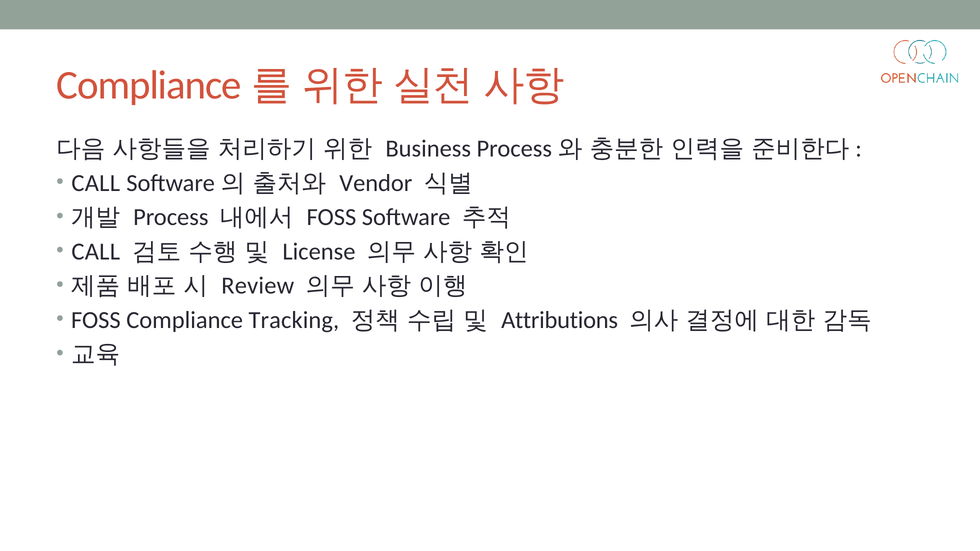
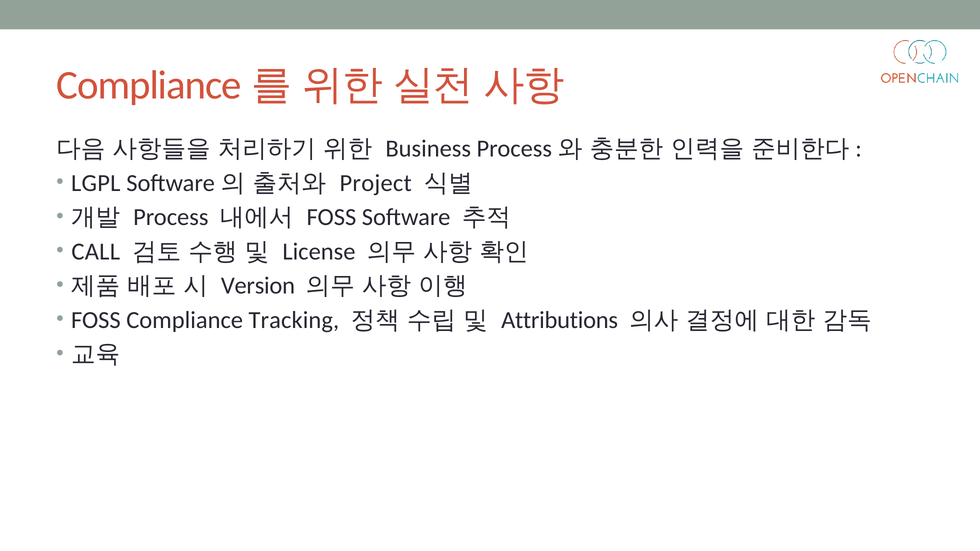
CALL: CALL -> LGPL (96, 183)
Vendor: Vendor -> Project (376, 183)
Review: Review -> Version (258, 286)
